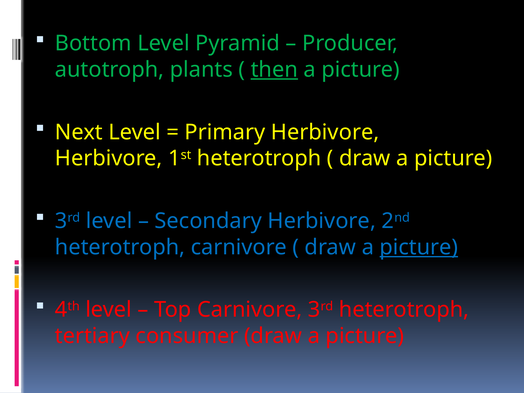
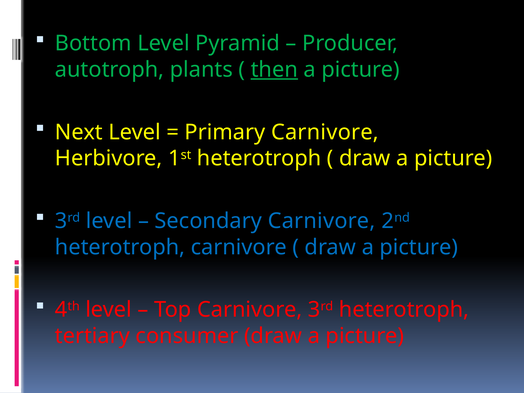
Primary Herbivore: Herbivore -> Carnivore (325, 132)
Secondary Herbivore: Herbivore -> Carnivore (322, 221)
picture underline: present -> none (419, 247)
